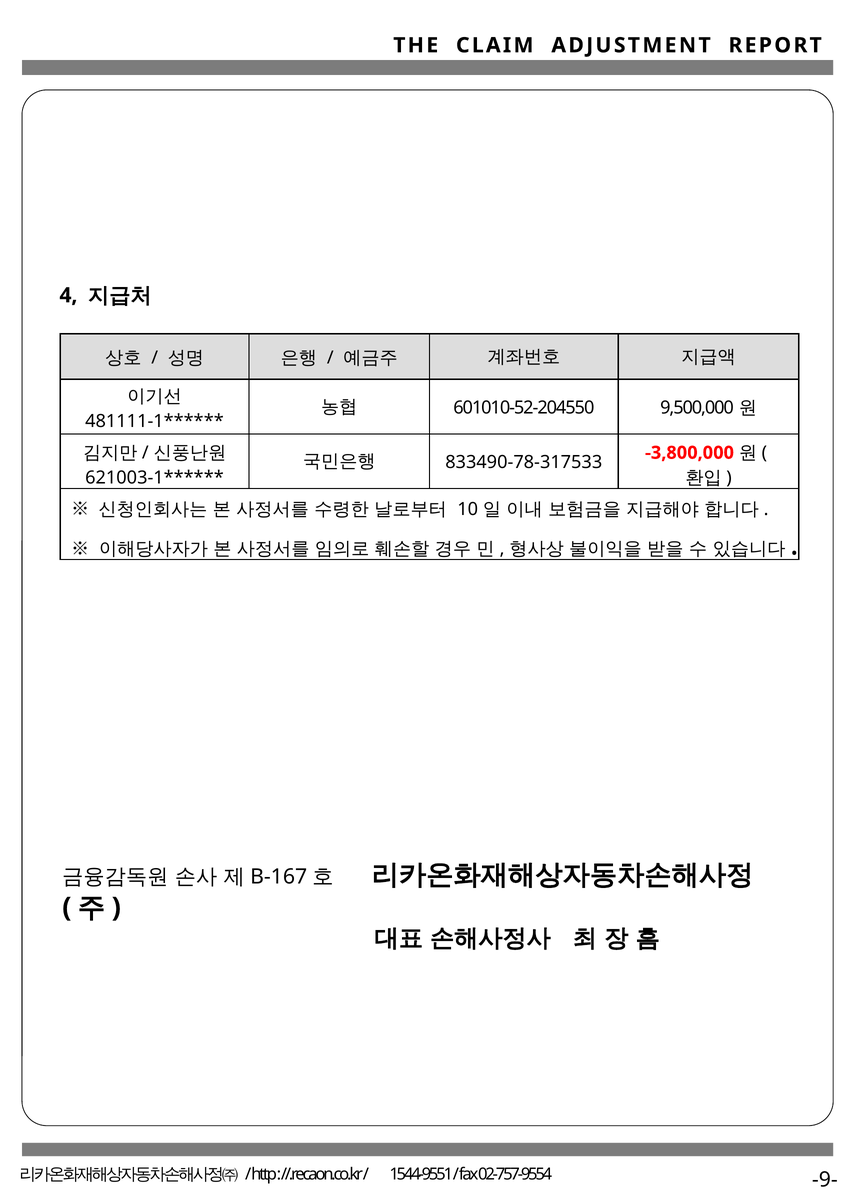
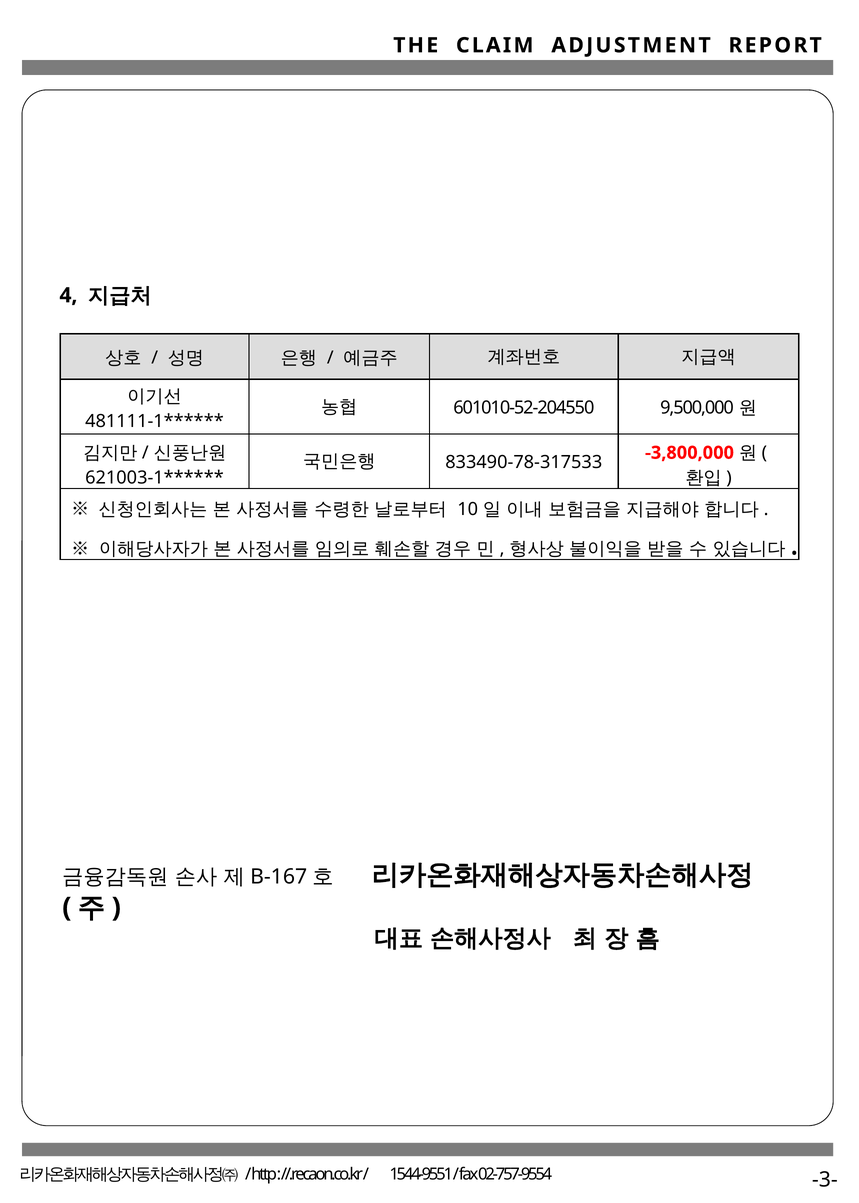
-9-: -9- -> -3- (825, 1179)
